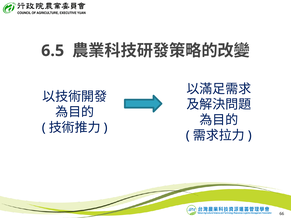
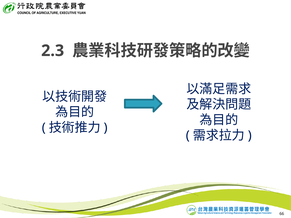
6.5: 6.5 -> 2.3 (53, 51)
